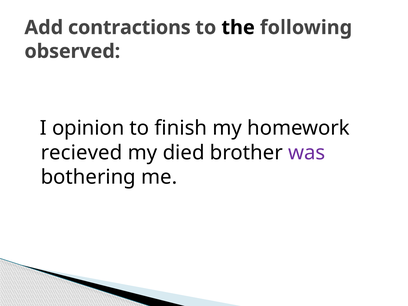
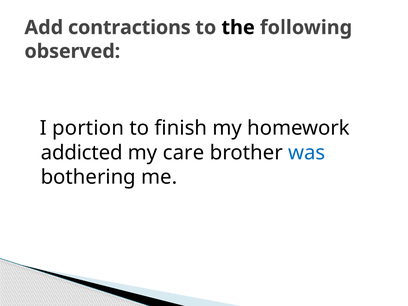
opinion: opinion -> portion (88, 128)
recieved: recieved -> addicted (82, 153)
died: died -> care (184, 153)
was colour: purple -> blue (307, 153)
